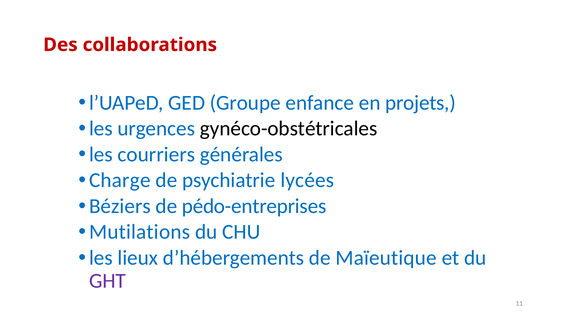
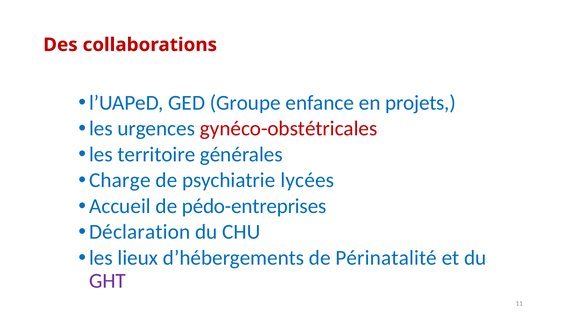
gynéco-obstétricales colour: black -> red (289, 129)
courriers: courriers -> territoire (156, 155)
Béziers: Béziers -> Accueil (120, 206)
Mutilations: Mutilations -> Déclaration (140, 232)
Maïeutique: Maïeutique -> Périnatalité (386, 258)
